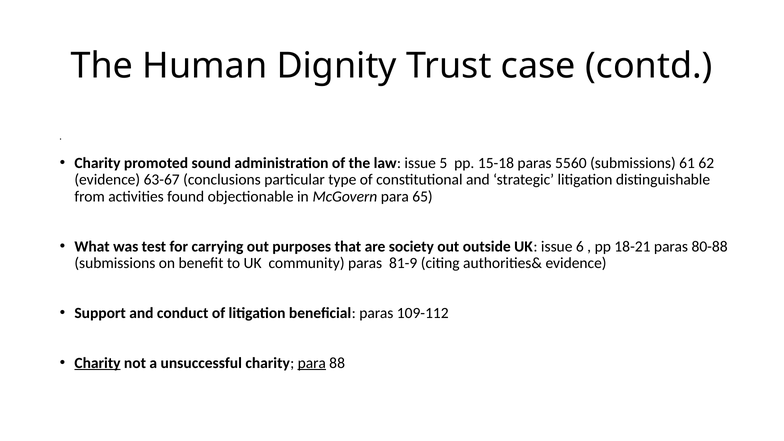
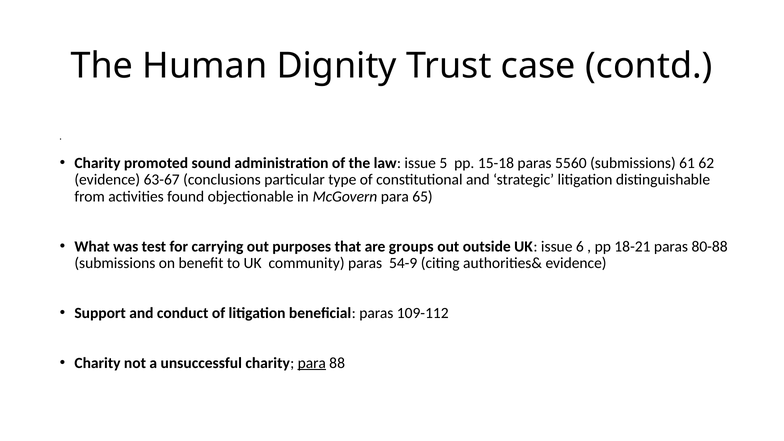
society: society -> groups (411, 246)
81-9: 81-9 -> 54-9 (403, 263)
Charity underline: present -> none (98, 363)
